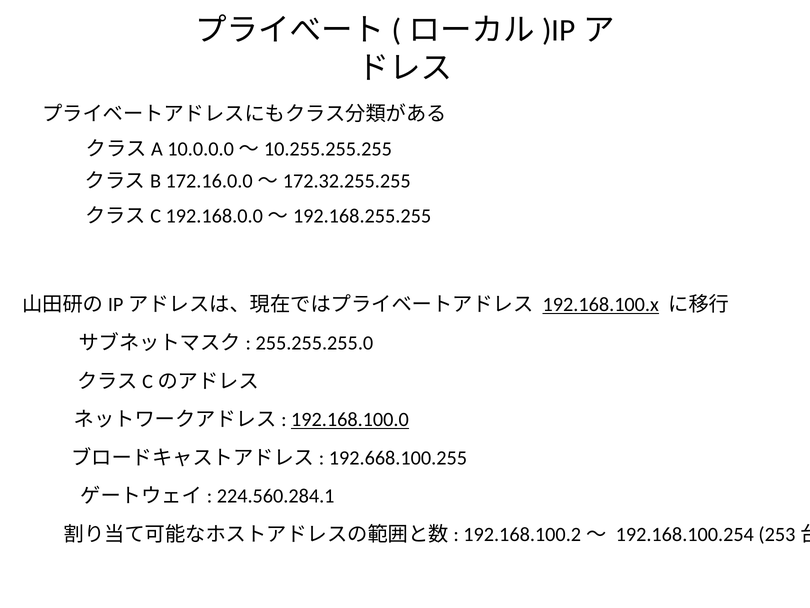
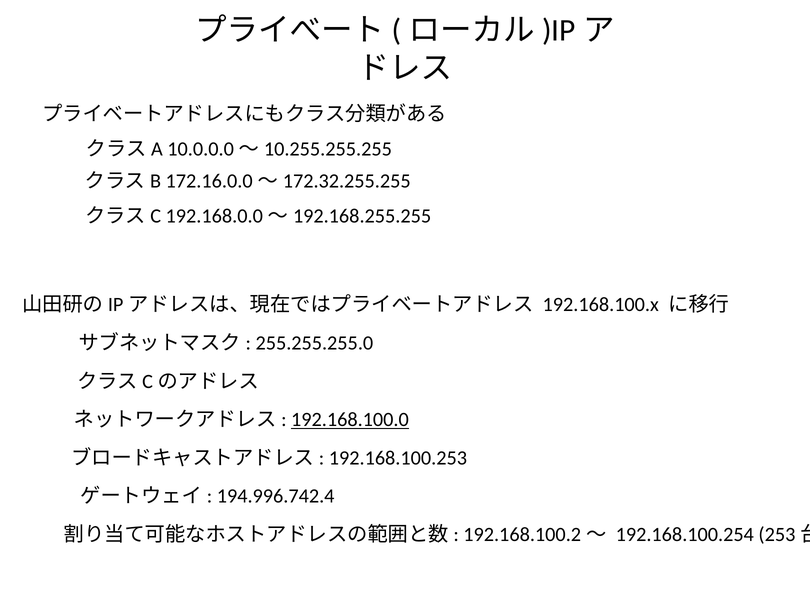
192.168.100.x underline: present -> none (601, 304)
192.668.100.255: 192.668.100.255 -> 192.168.100.253 (398, 458)
224.560.284.1: 224.560.284.1 -> 194.996.742.4 (276, 496)
